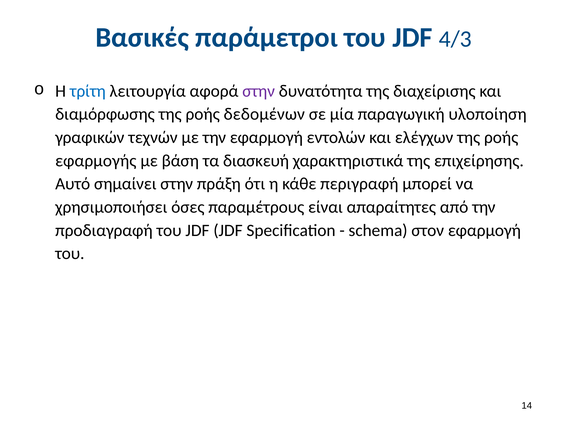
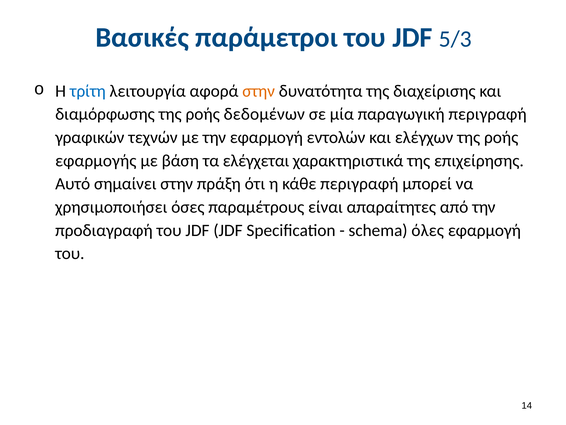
4/3: 4/3 -> 5/3 (455, 39)
στην colour: purple -> orange (259, 91)
παραγωγική υλοποίηση: υλοποίηση -> περιγραφή (488, 114)
διασκευή: διασκευή -> ελέγχεται (256, 161)
στον: στον -> όλες (428, 230)
